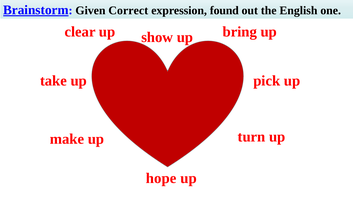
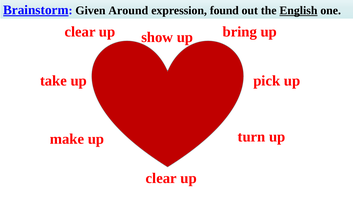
Correct: Correct -> Around (128, 11)
English underline: none -> present (298, 11)
hope: hope -> clear (161, 178)
